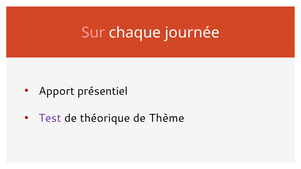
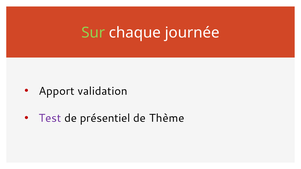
Sur colour: pink -> light green (93, 33)
présentiel: présentiel -> validation (103, 91)
théorique: théorique -> présentiel (105, 118)
